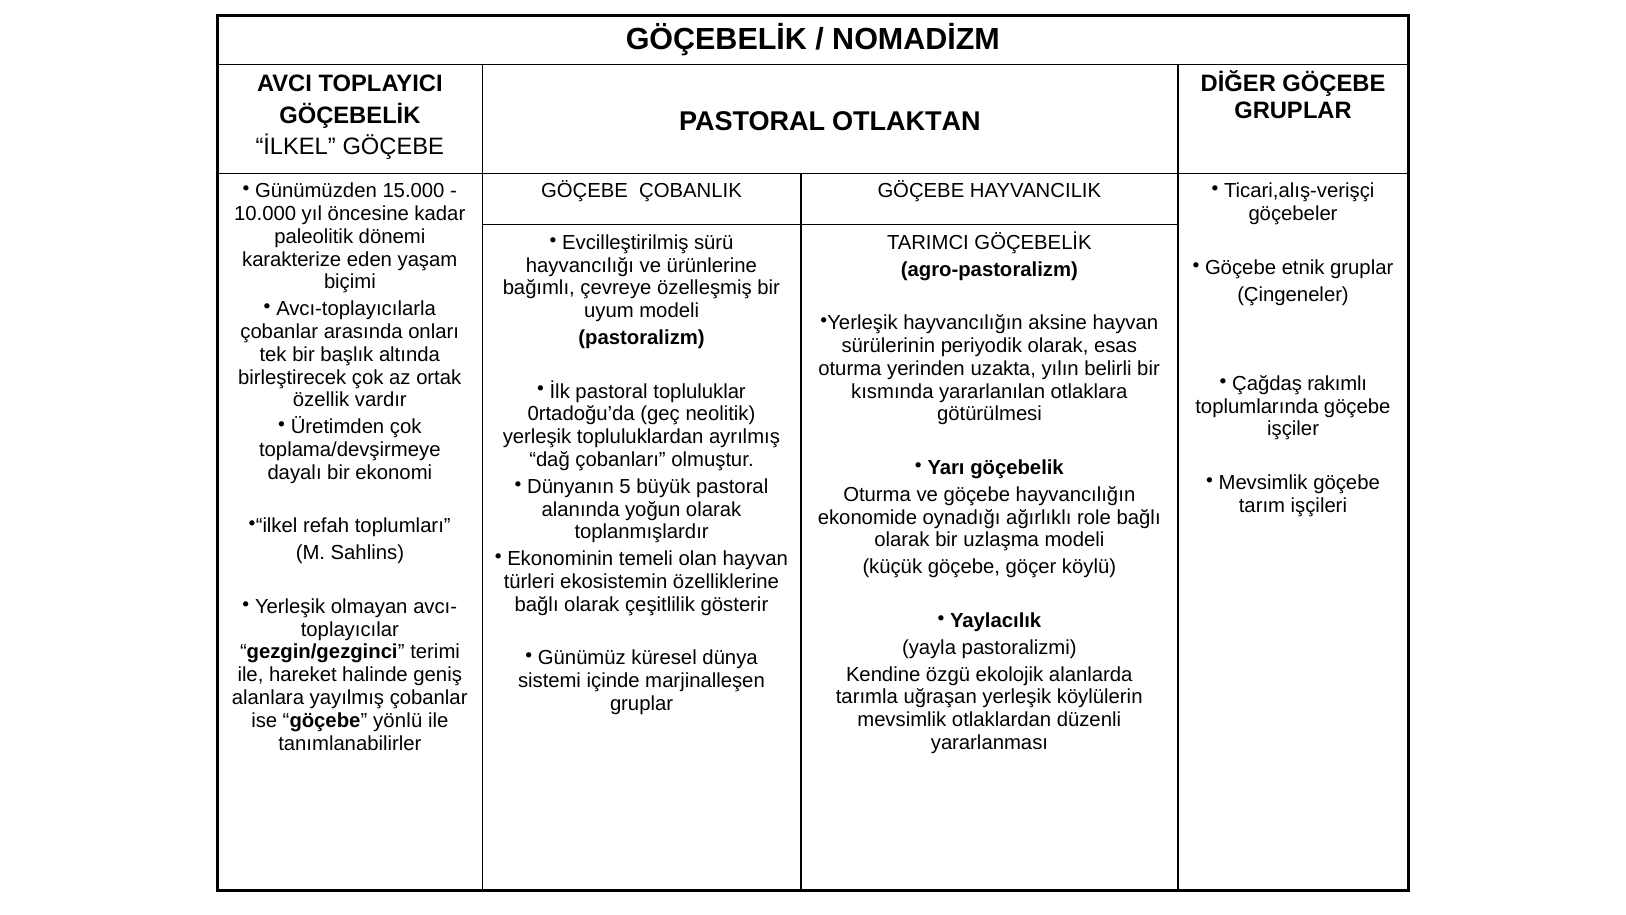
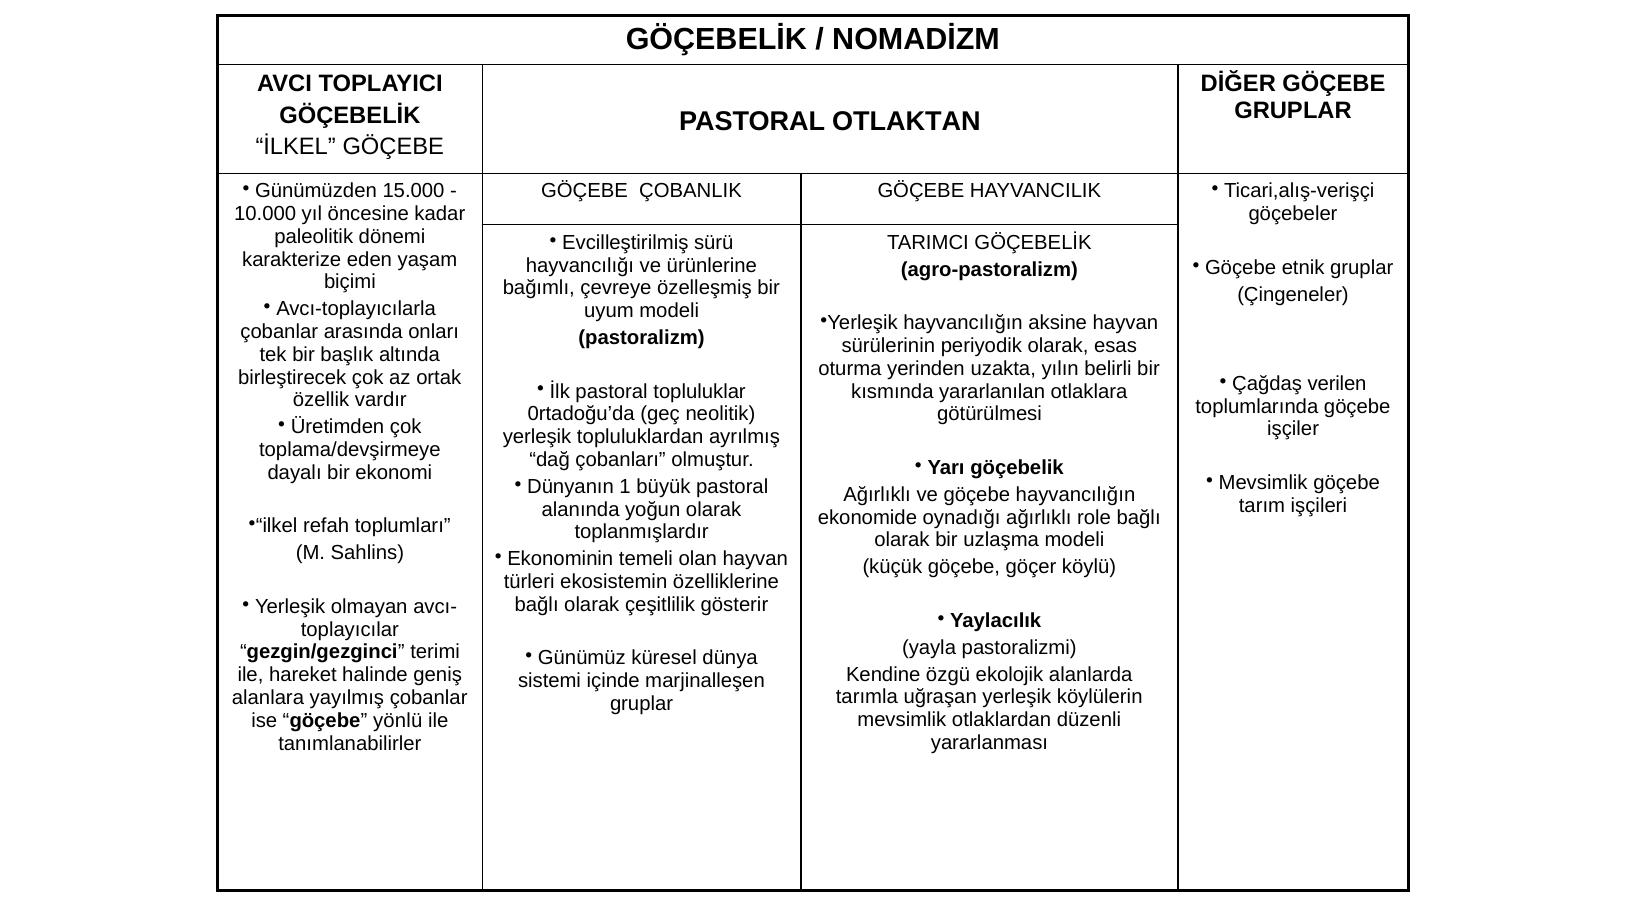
rakımlı: rakımlı -> verilen (1337, 384)
5: 5 -> 1 (625, 486)
Oturma: Oturma -> Ağırlıklı (877, 495)
